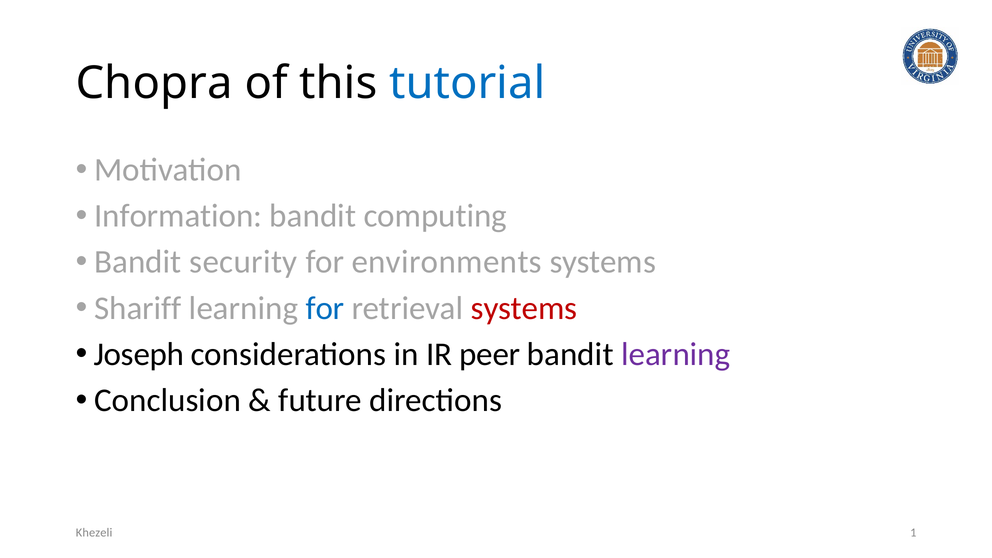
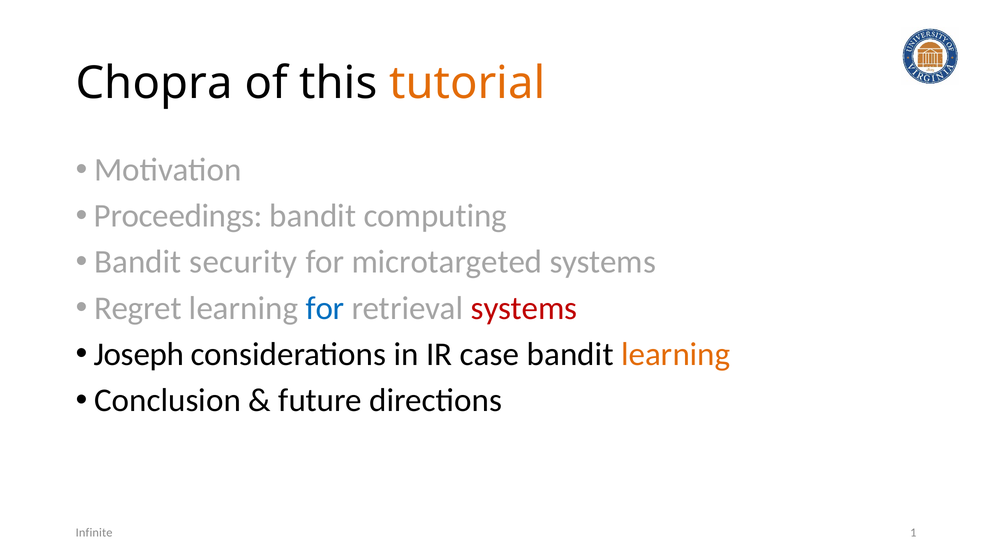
tutorial colour: blue -> orange (467, 83)
Information: Information -> Proceedings (178, 216)
environments: environments -> microtargeted (447, 262)
Shariff: Shariff -> Regret (138, 308)
peer: peer -> case (490, 354)
learning colour: purple -> orange (676, 354)
Khezeli: Khezeli -> Infinite (94, 533)
